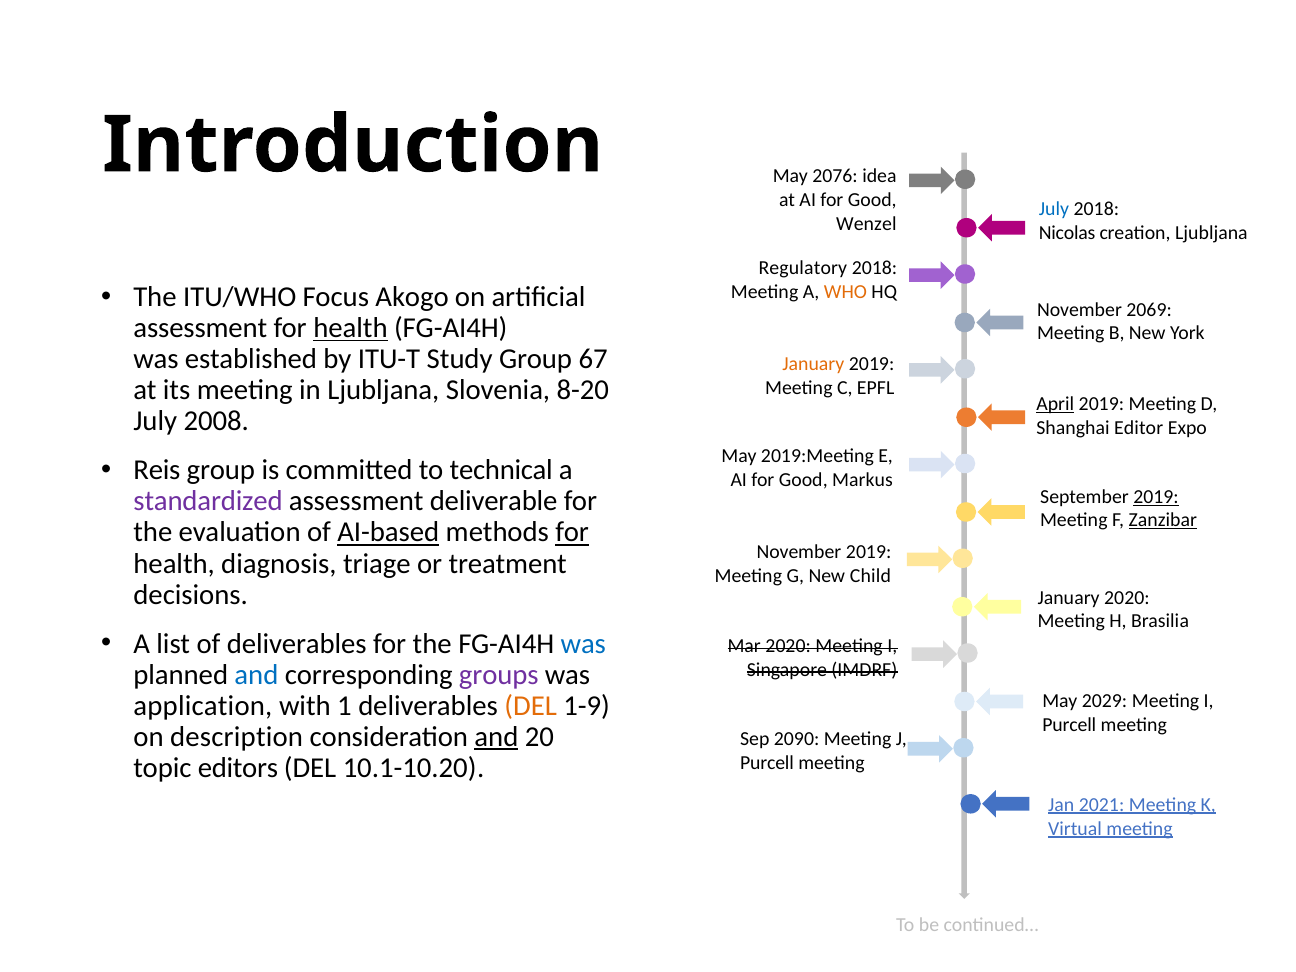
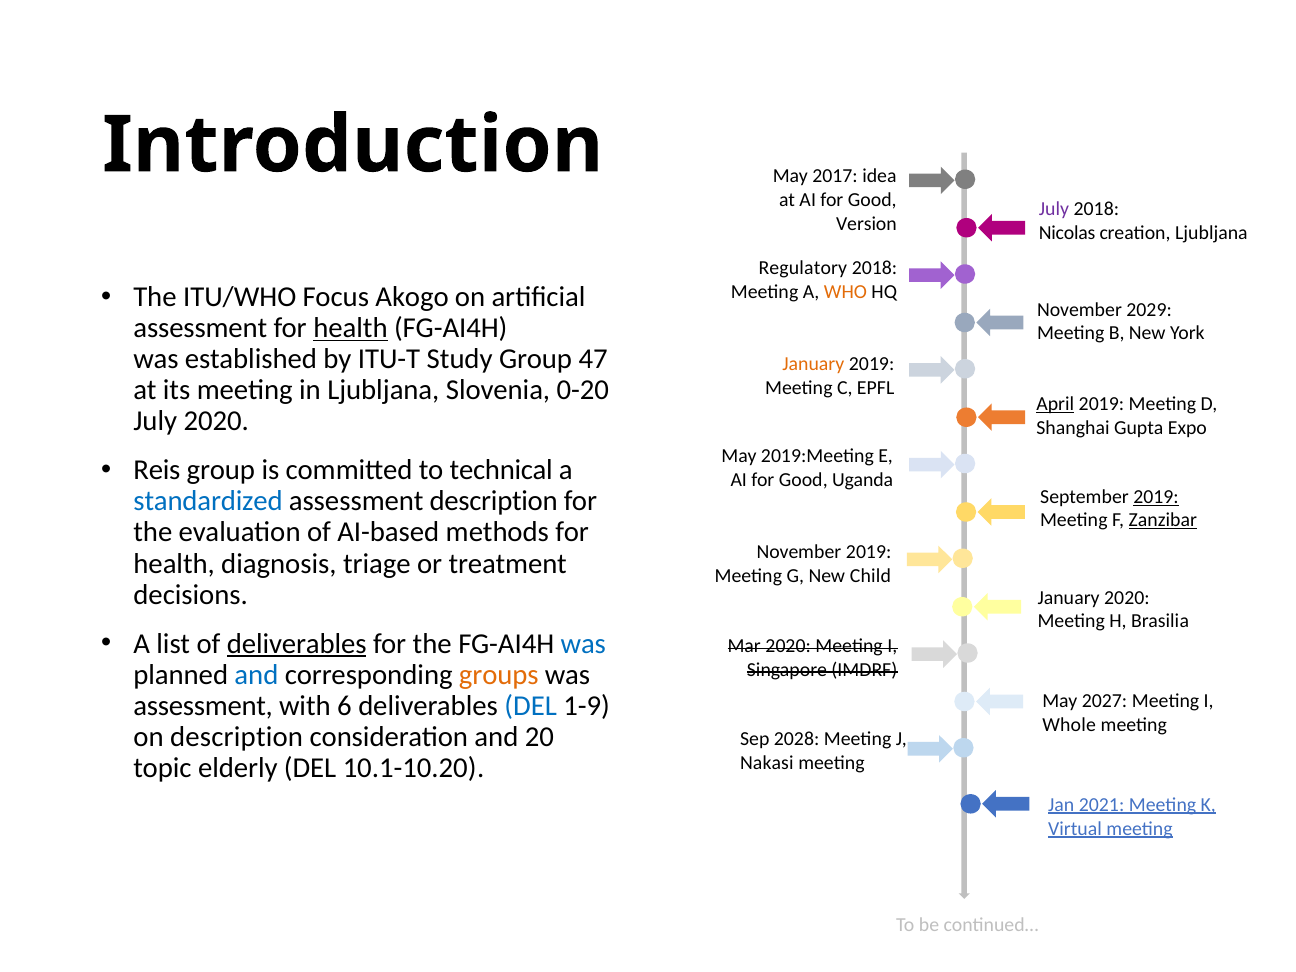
2076: 2076 -> 2017 (835, 176)
July colour: blue -> purple (1054, 209)
Wenzel: Wenzel -> Version (866, 224)
2069: 2069 -> 2029 (1149, 310)
67: 67 -> 47 (593, 359)
8-20: 8-20 -> 0-20 (583, 390)
July 2008: 2008 -> 2020 (216, 421)
Editor: Editor -> Gupta (1139, 428)
Markus: Markus -> Uganda (863, 480)
standardized colour: purple -> blue (208, 501)
assessment deliverable: deliverable -> description (494, 501)
AI-based underline: present -> none (388, 532)
for underline: present -> none (572, 532)
deliverables underline: none -> present (297, 644)
groups colour: purple -> orange (499, 675)
2029: 2029 -> 2027 (1105, 701)
application: application -> assessment (203, 706)
1: 1 -> 6 (345, 706)
DEL colour: orange -> blue (531, 706)
Purcell: Purcell -> Whole (1069, 725)
and underline: present -> none (496, 737)
2090: 2090 -> 2028 (797, 739)
Purcell: Purcell -> Nakasi (767, 763)
editors: editors -> elderly (238, 768)
